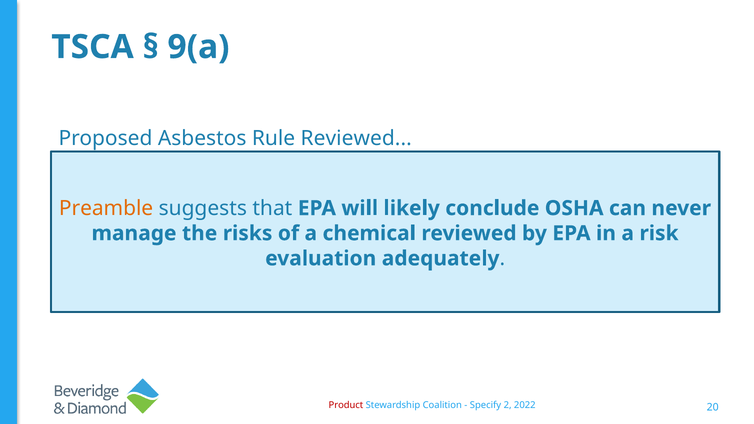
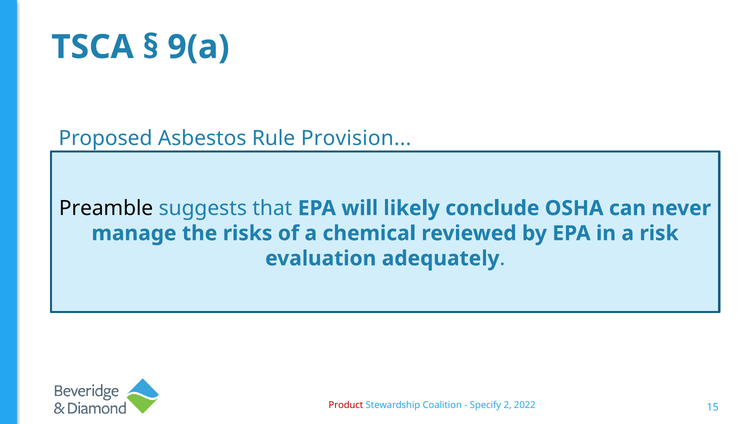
Rule Reviewed: Reviewed -> Provision (356, 139)
Preamble colour: orange -> black (106, 208)
20: 20 -> 15 (713, 408)
